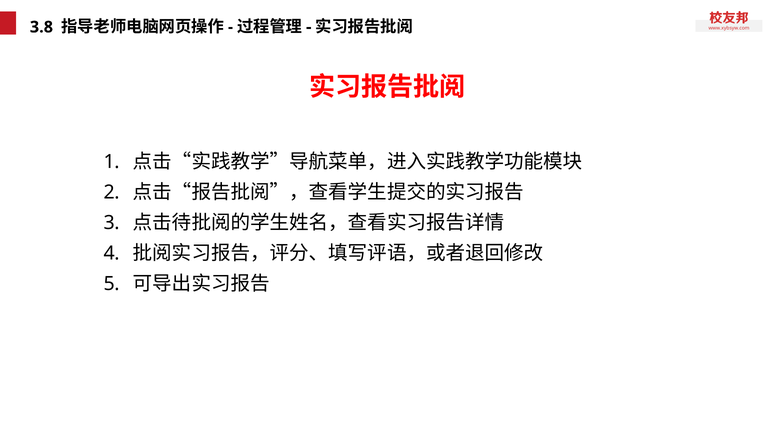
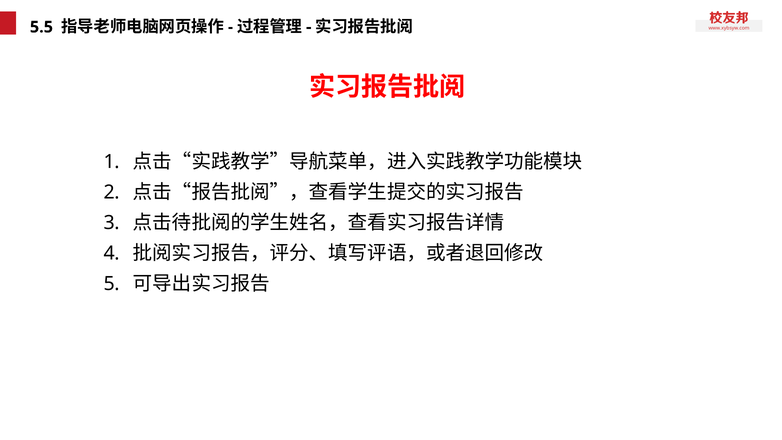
3.8: 3.8 -> 5.5 (41, 27)
